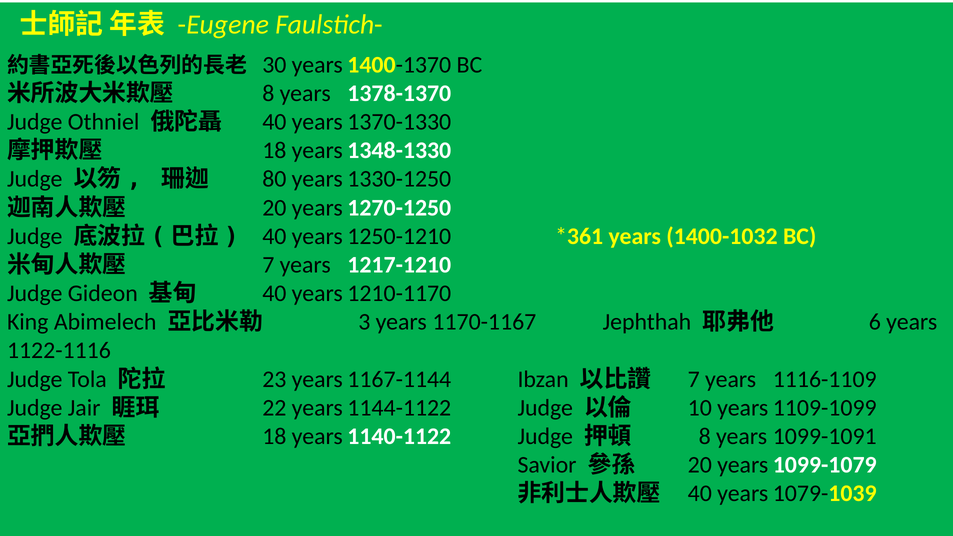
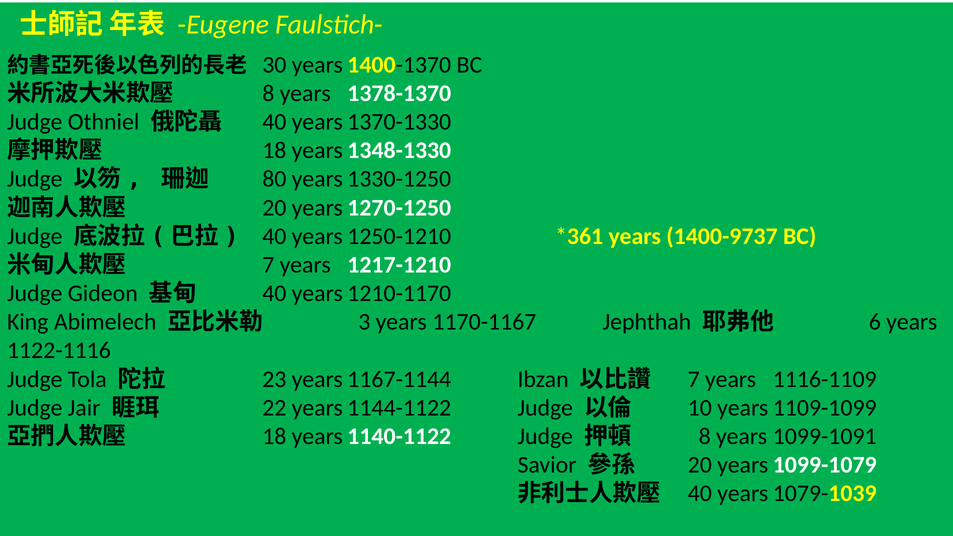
1400-1032: 1400-1032 -> 1400-9737 (722, 236)
